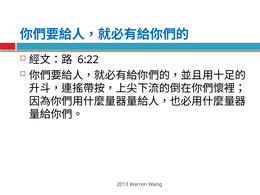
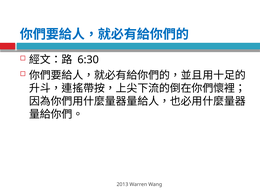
6:22: 6:22 -> 6:30 (88, 60)
